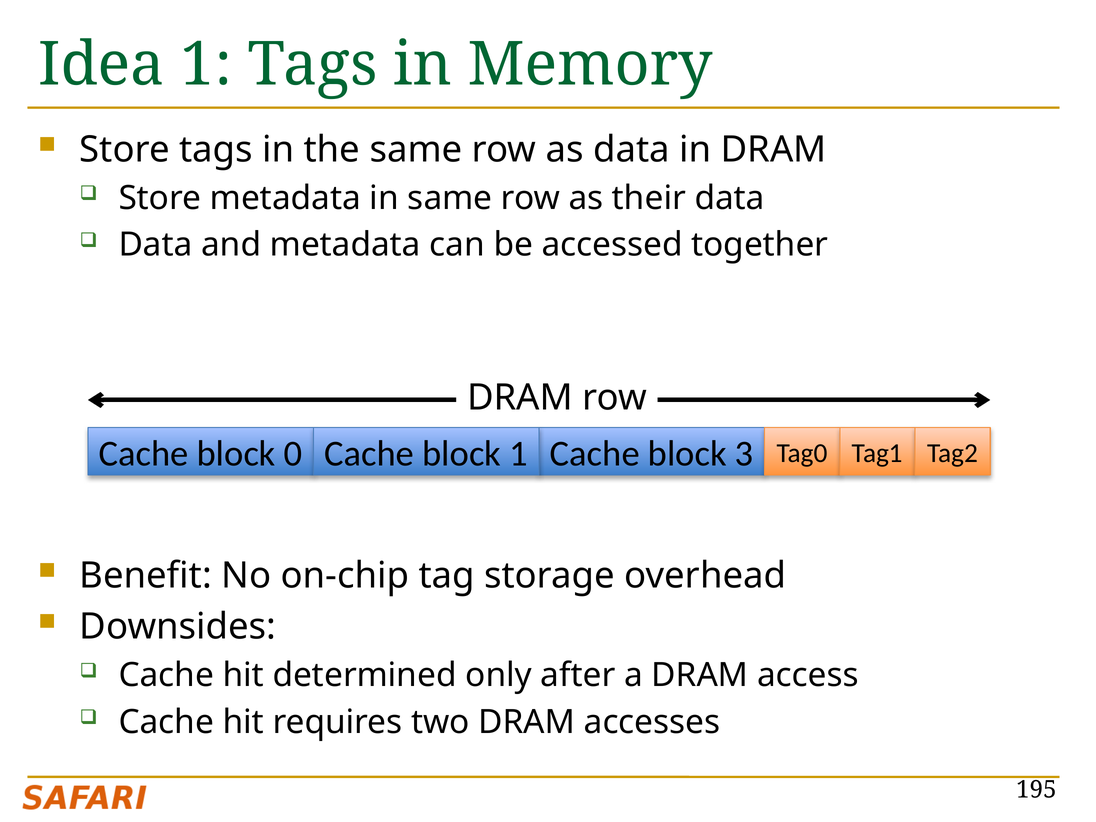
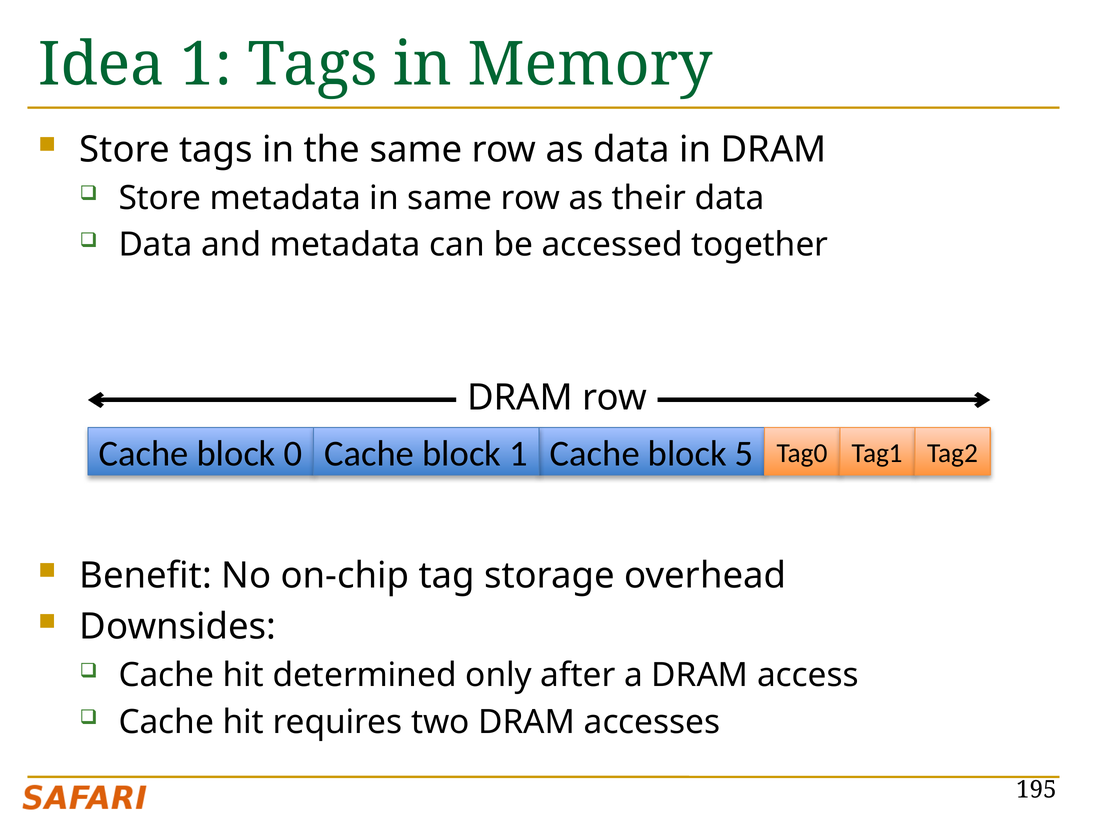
3: 3 -> 5 (744, 454)
